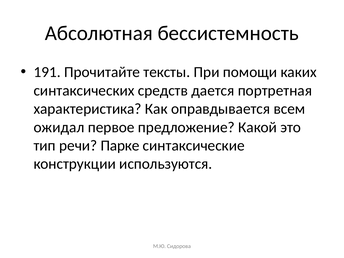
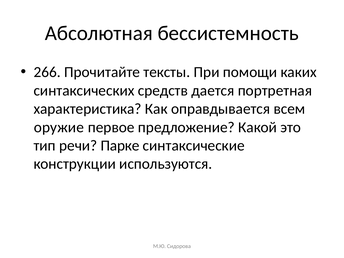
191: 191 -> 266 (47, 72)
ожидал: ожидал -> оружие (59, 127)
